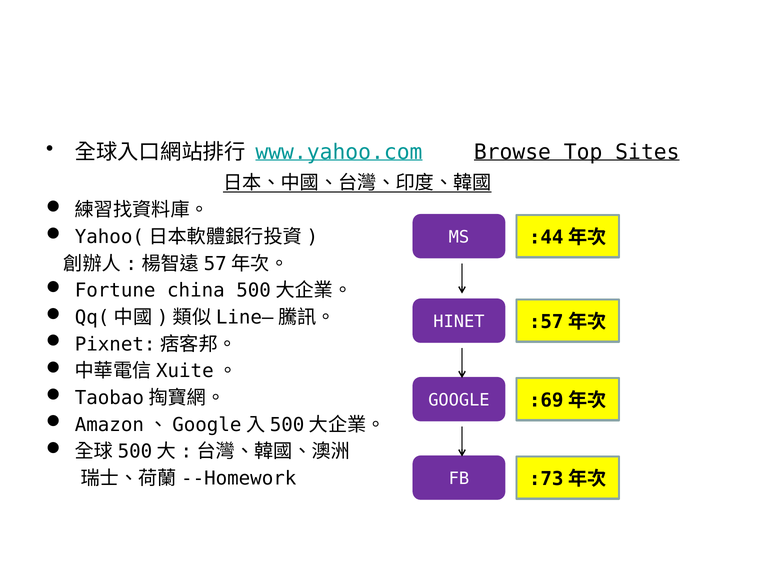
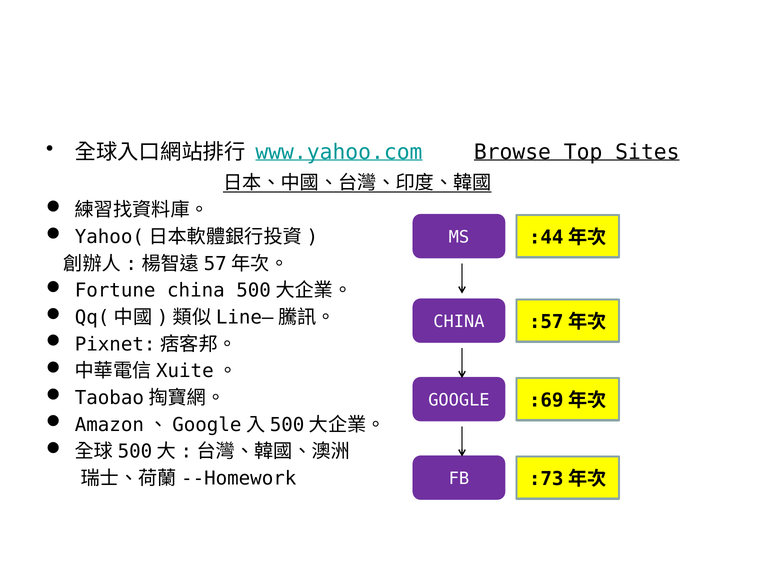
HINET: HINET -> CHINA (459, 322)
